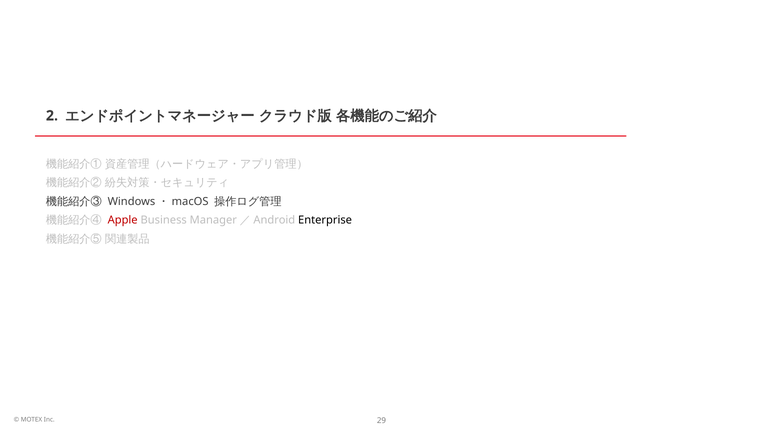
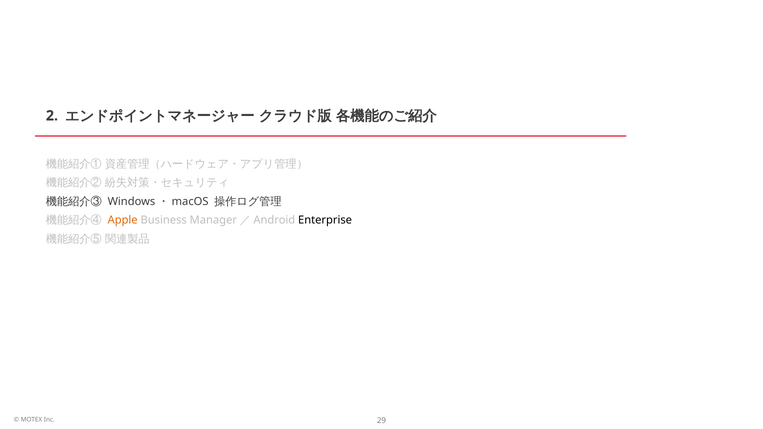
Apple colour: red -> orange (123, 220)
